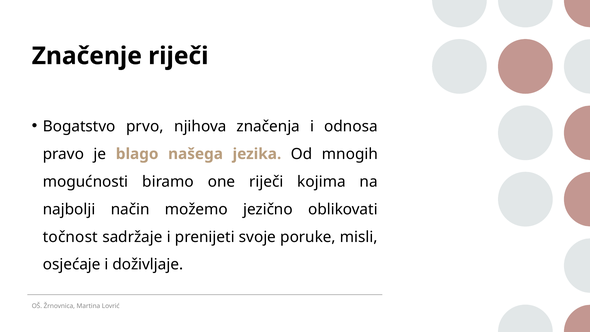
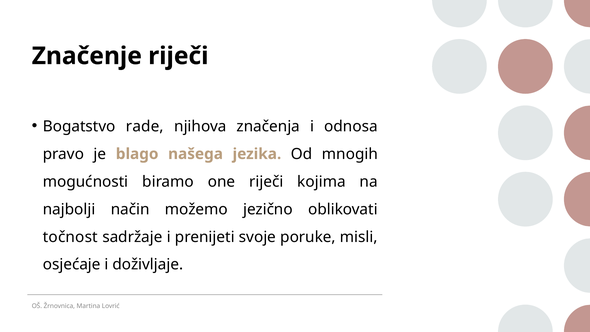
prvo: prvo -> rade (145, 126)
